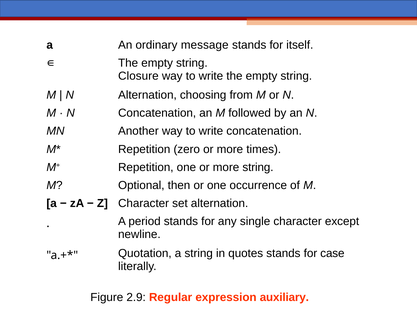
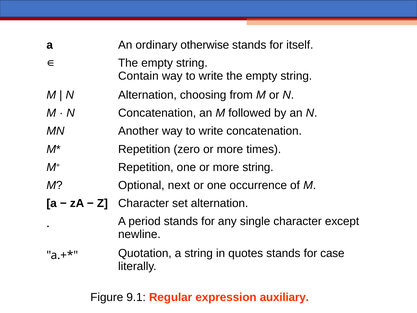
message: message -> otherwise (205, 45)
Closure: Closure -> Contain (138, 76)
then: then -> next (179, 185)
2.9: 2.9 -> 9.1 (136, 297)
